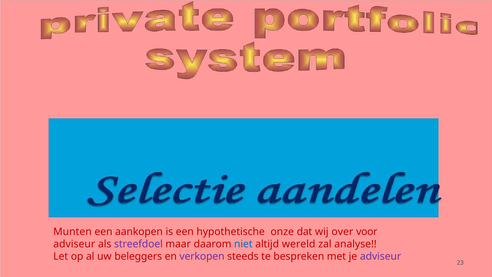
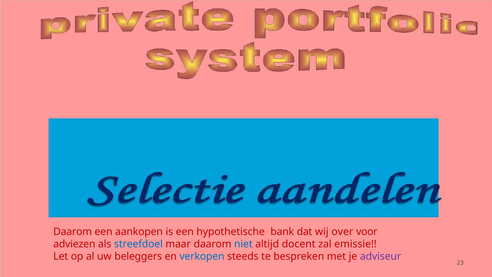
Munten: Munten -> Daarom (73, 232)
onze: onze -> bank (282, 232)
adviseur: adviseur -> adviezen (74, 244)
streefdoel colour: purple -> blue (138, 244)
wereld: wereld -> docent (299, 244)
analyse: analyse -> emissie (355, 244)
verkopen colour: purple -> blue (202, 256)
